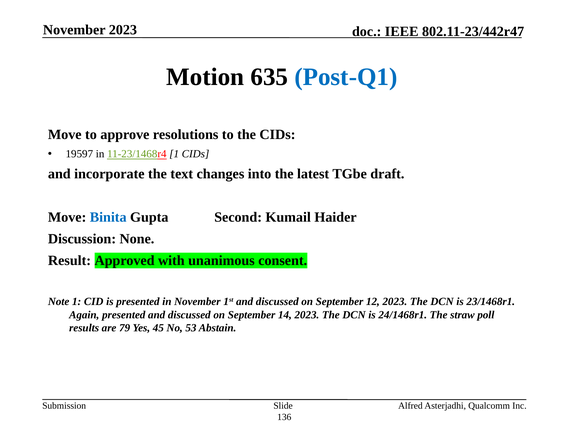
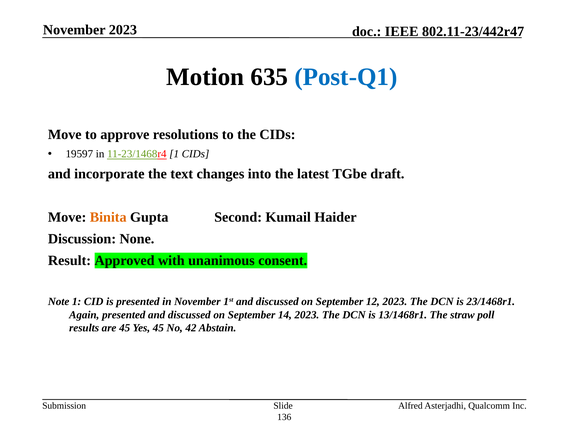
Binita colour: blue -> orange (108, 217)
24/1468r1: 24/1468r1 -> 13/1468r1 (403, 315)
are 79: 79 -> 45 (125, 328)
53: 53 -> 42 (191, 328)
